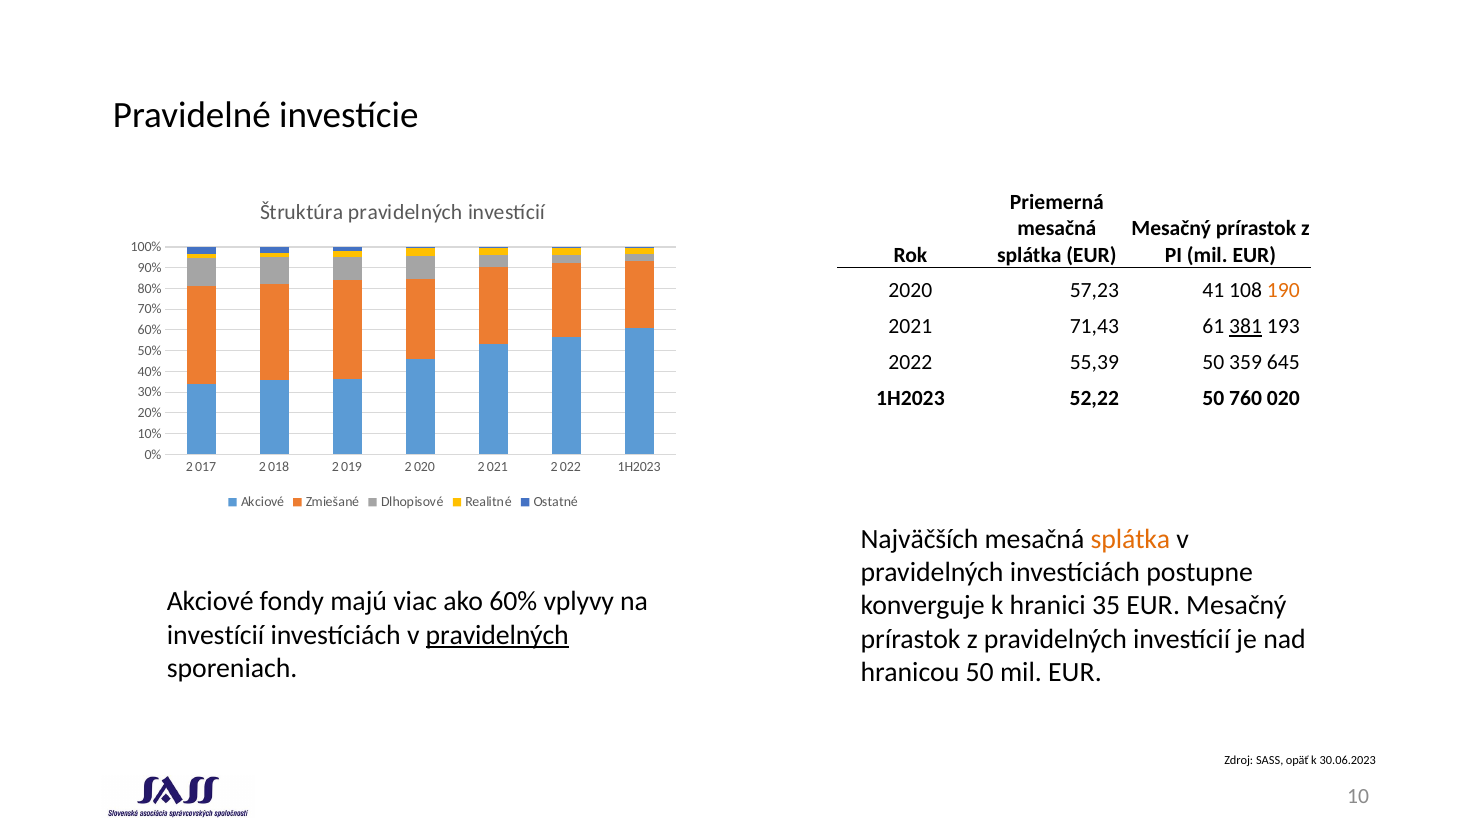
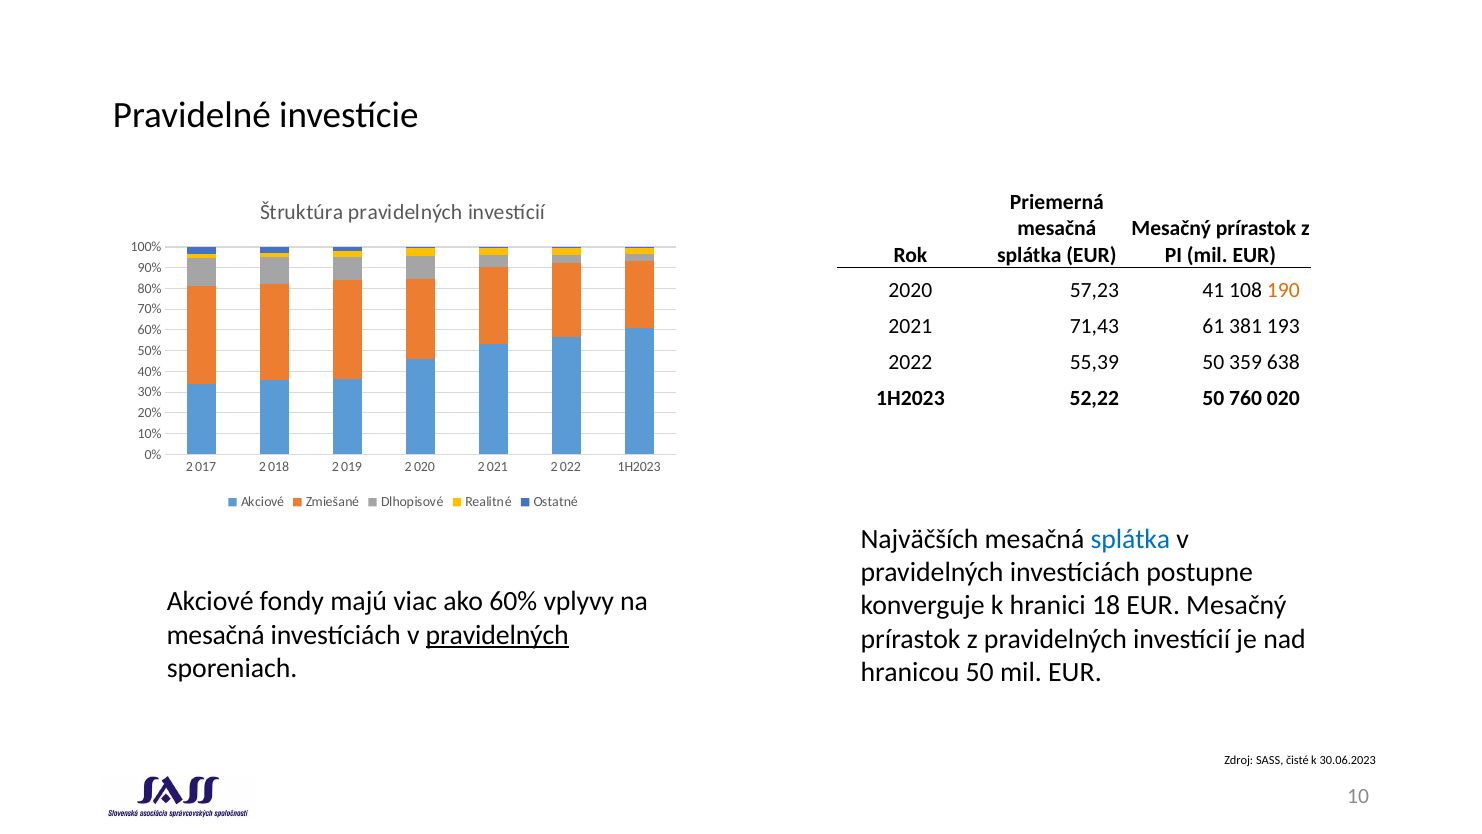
381 underline: present -> none (1246, 326)
645: 645 -> 638 (1283, 362)
splátka colour: orange -> blue (1130, 539)
35: 35 -> 18 (1106, 605)
investícií: investícií -> mesačná (216, 635)
opäť: opäť -> čisté (1297, 760)
